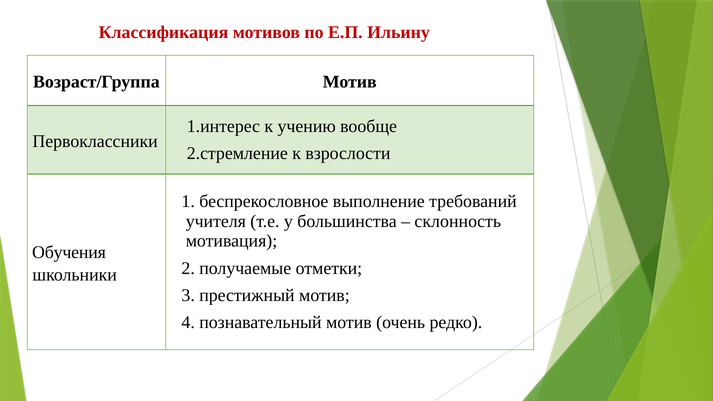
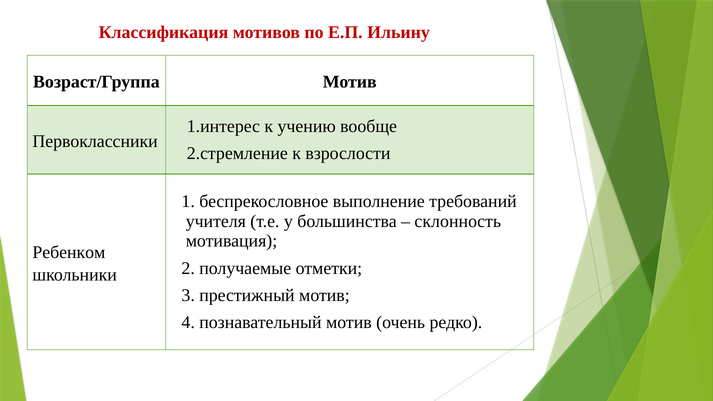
Обучения: Обучения -> Ребенком (69, 252)
